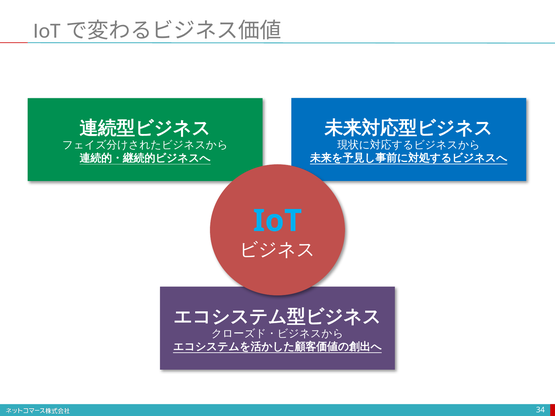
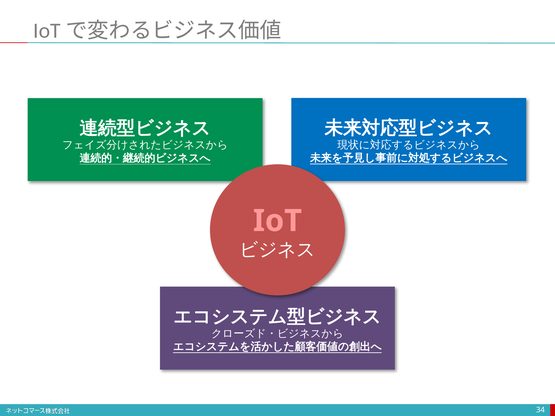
IoT colour: light blue -> pink (277, 221)
